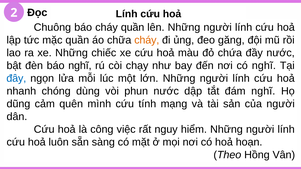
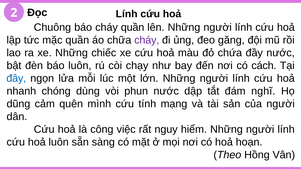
cháy colour: orange -> purple (147, 40)
báo nghĩ: nghĩ -> luôn (80, 66)
có nghĩ: nghĩ -> cách (264, 66)
